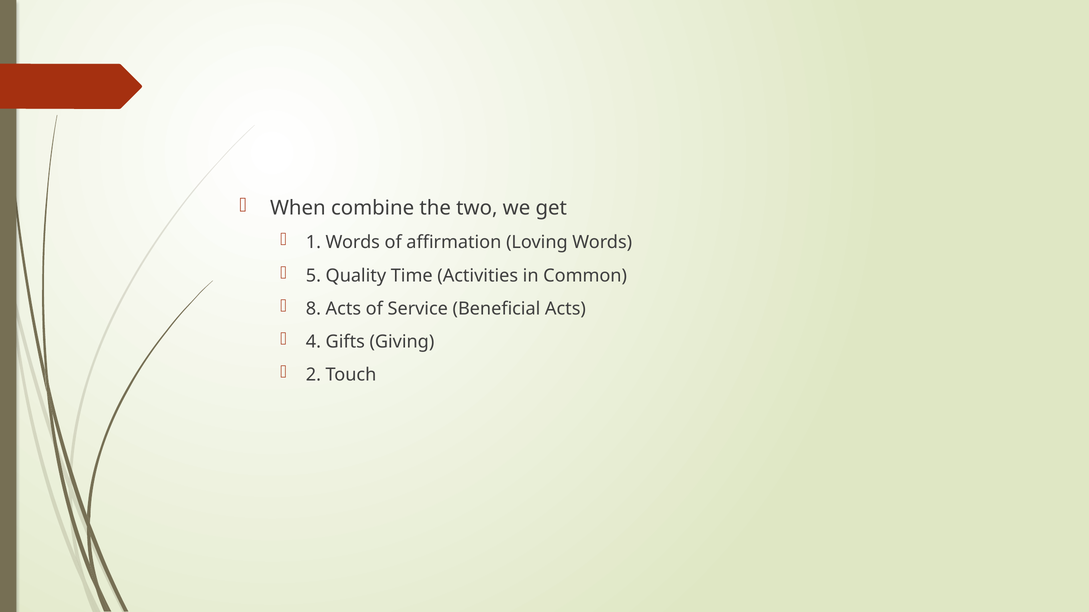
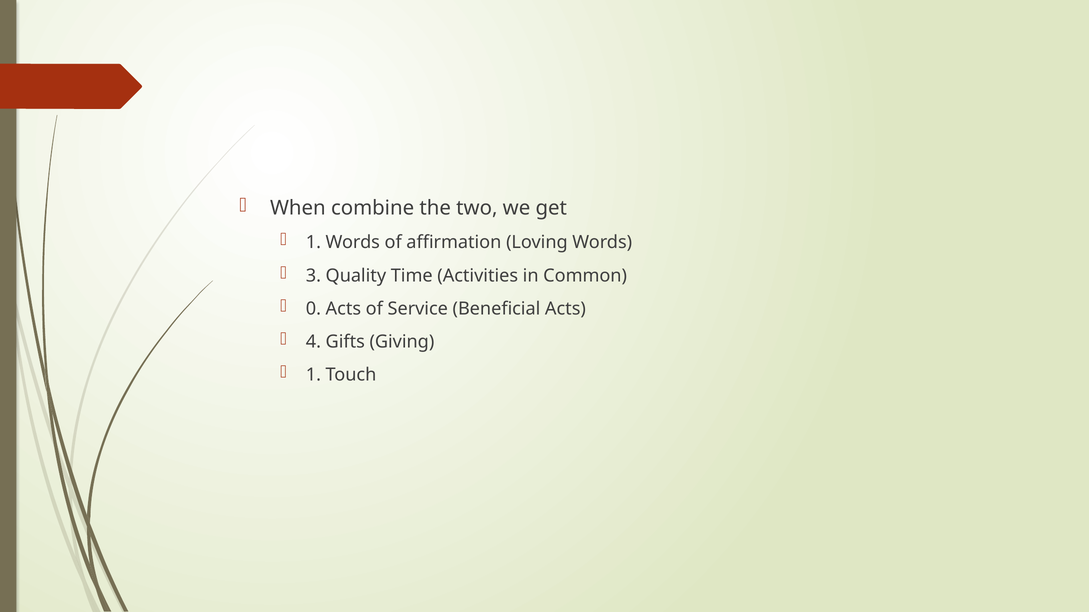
5: 5 -> 3 (313, 276)
8: 8 -> 0 (313, 309)
2: 2 -> 1 (313, 375)
